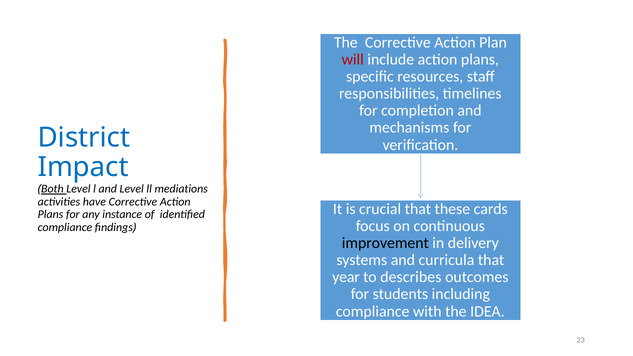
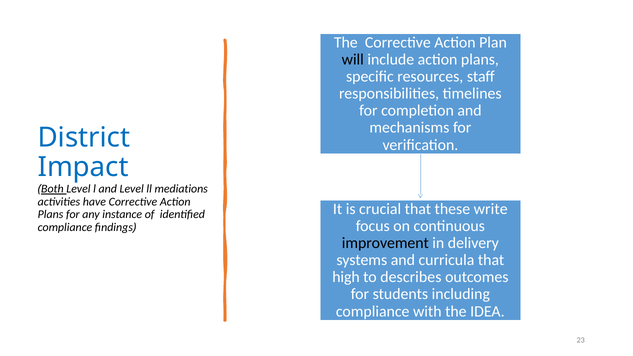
will colour: red -> black (353, 59)
cards: cards -> write (491, 209)
year: year -> high (346, 277)
